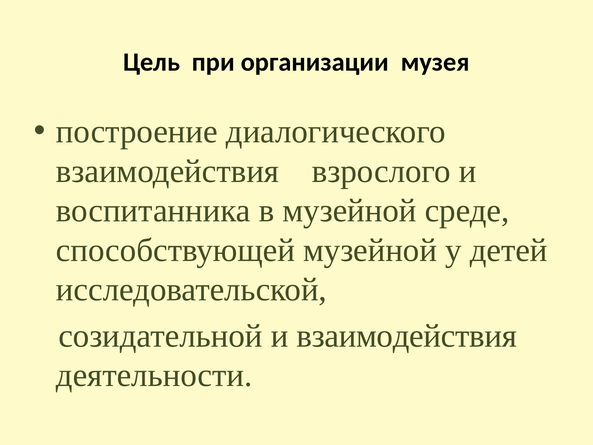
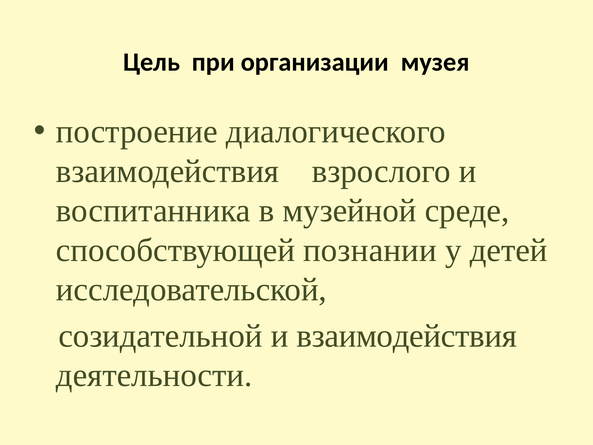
способствующей музейной: музейной -> познании (370, 250)
